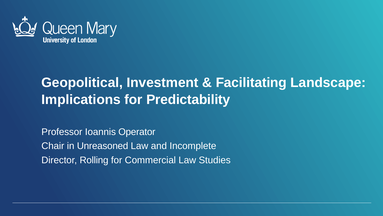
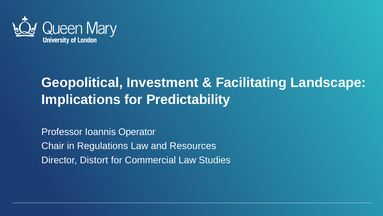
Unreasoned: Unreasoned -> Regulations (103, 146)
Incomplete: Incomplete -> Resources (193, 146)
Rolling: Rolling -> Distort (94, 160)
